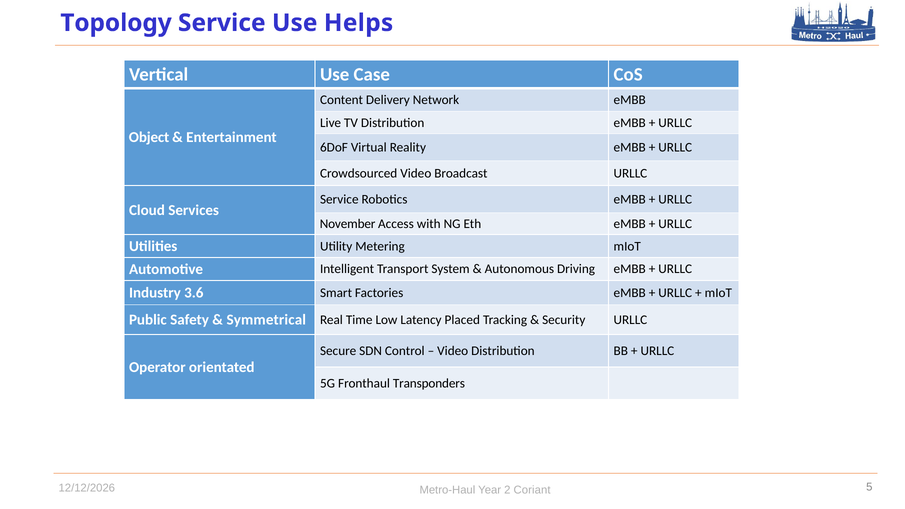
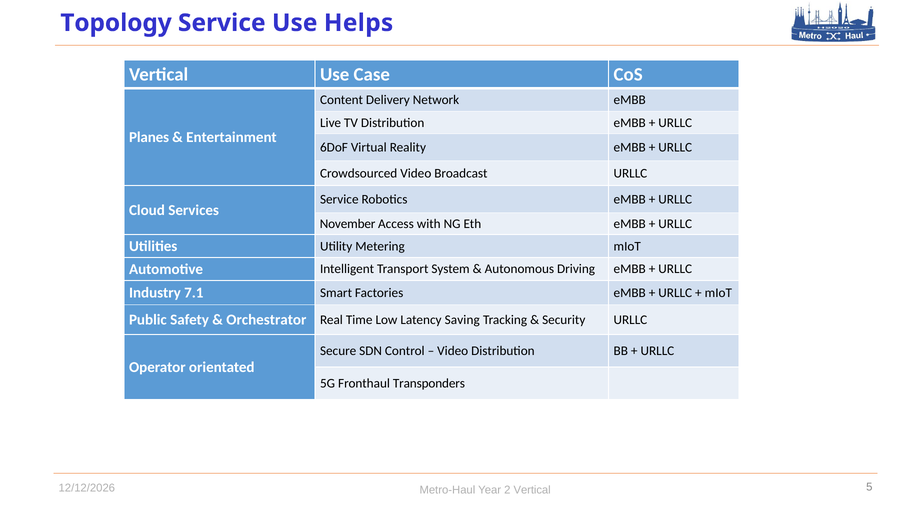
Object: Object -> Planes (149, 137)
3.6: 3.6 -> 7.1 (194, 293)
Symmetrical: Symmetrical -> Orchestrator (266, 320)
Placed: Placed -> Saving (462, 320)
2 Coriant: Coriant -> Vertical (532, 490)
